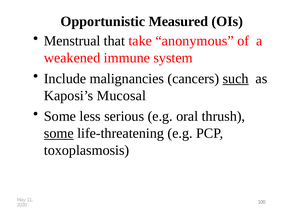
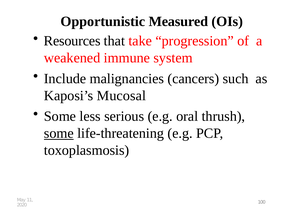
Menstrual: Menstrual -> Resources (72, 41)
anonymous: anonymous -> progression (195, 41)
such underline: present -> none (236, 78)
